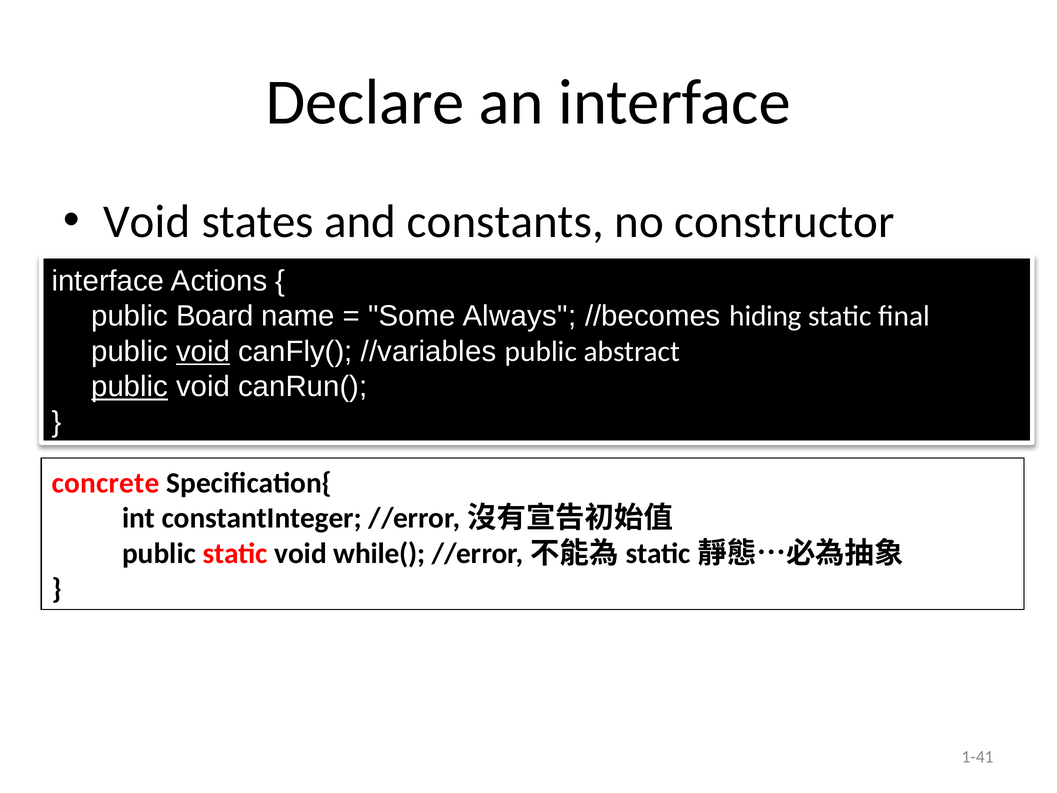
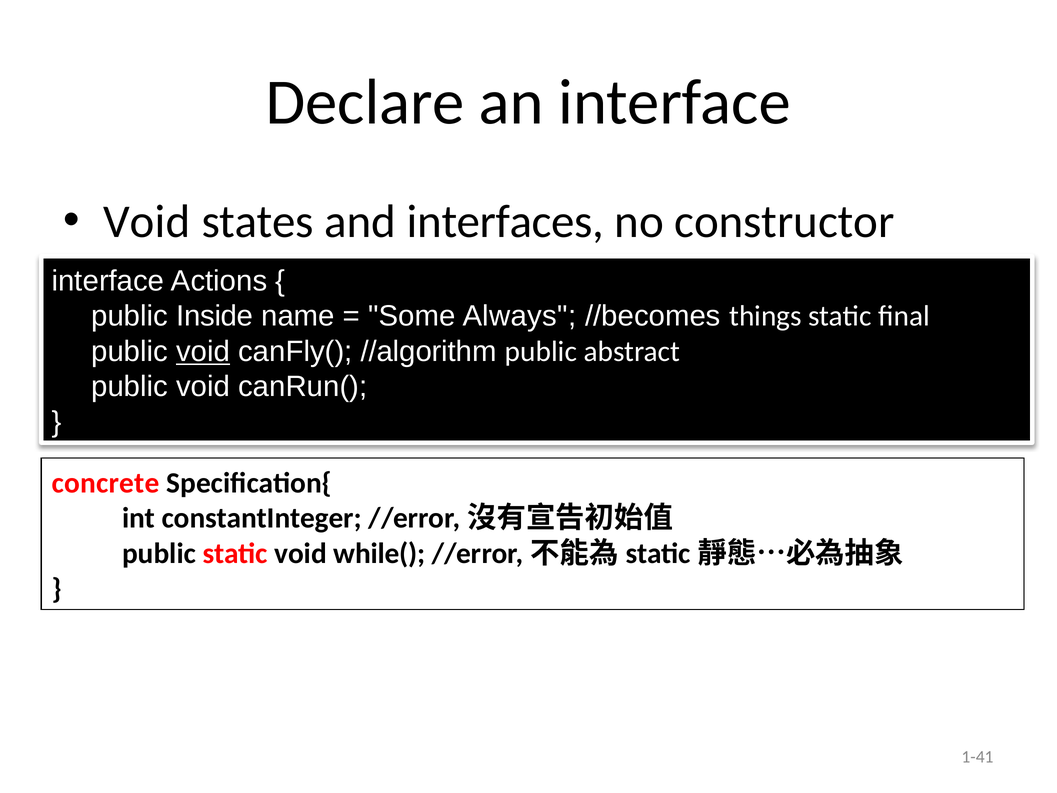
constants: constants -> interfaces (505, 222)
Board: Board -> Inside (215, 316)
hiding: hiding -> things (766, 316)
//variables: //variables -> //algorithm (429, 351)
public underline: present -> none (130, 387)
